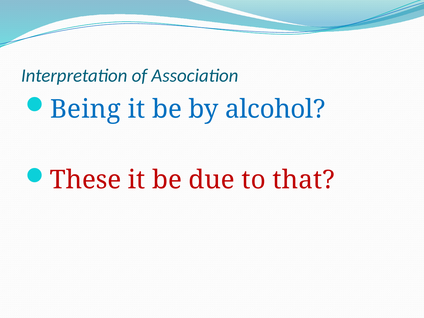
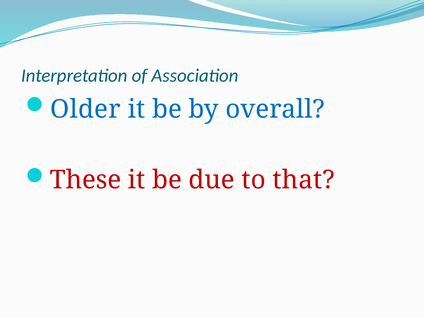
Being: Being -> Older (85, 109)
alcohol: alcohol -> overall (275, 109)
